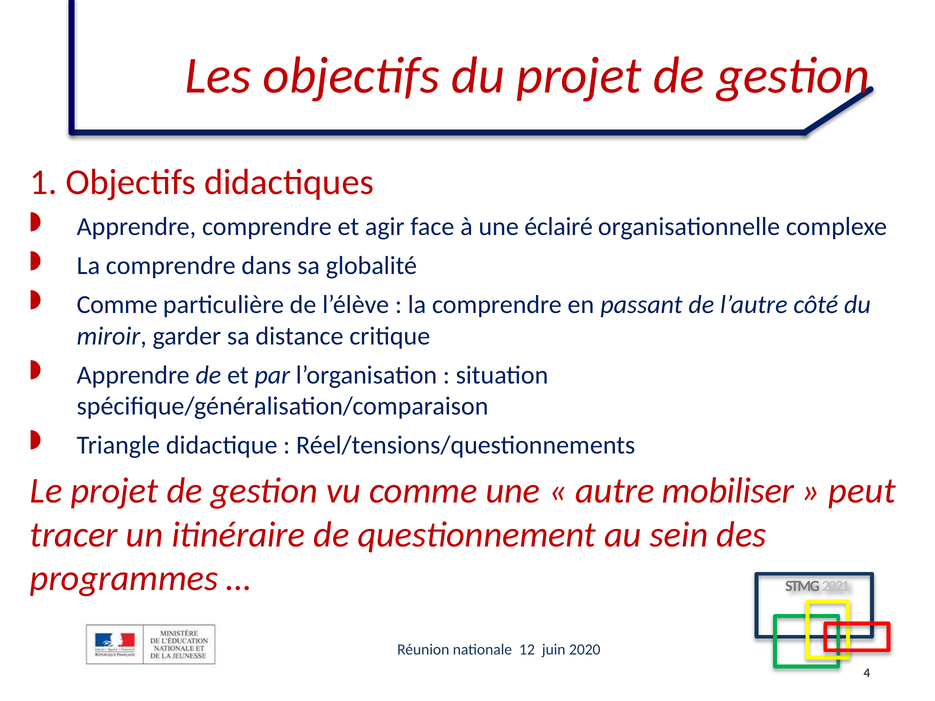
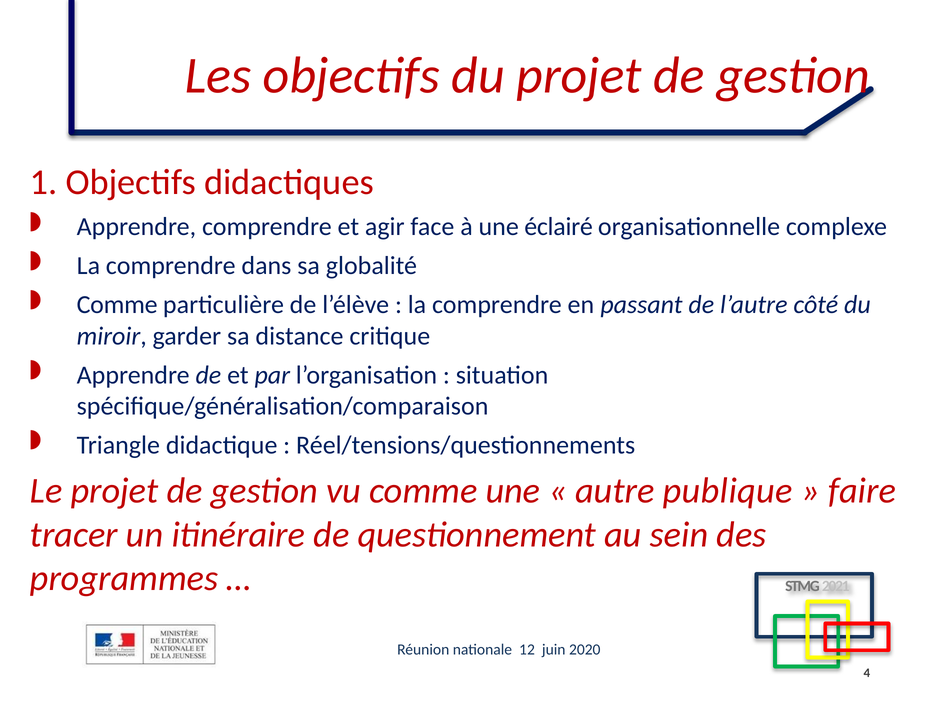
mobiliser: mobiliser -> publique (728, 491)
peut: peut -> faire (862, 491)
